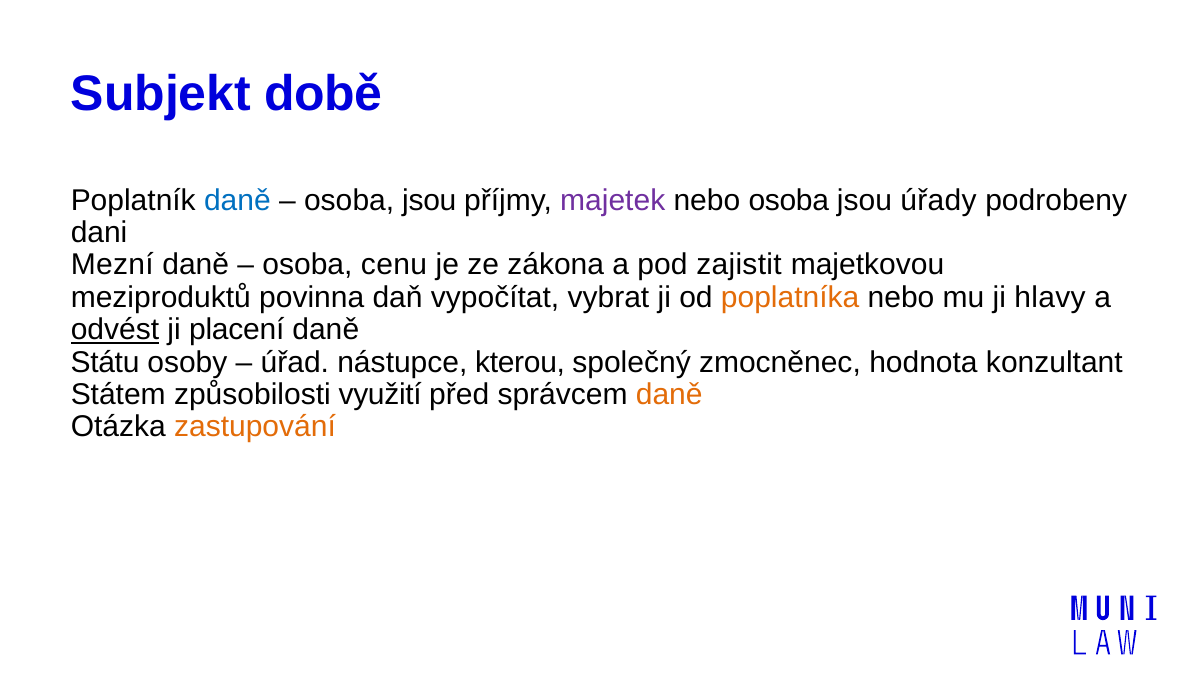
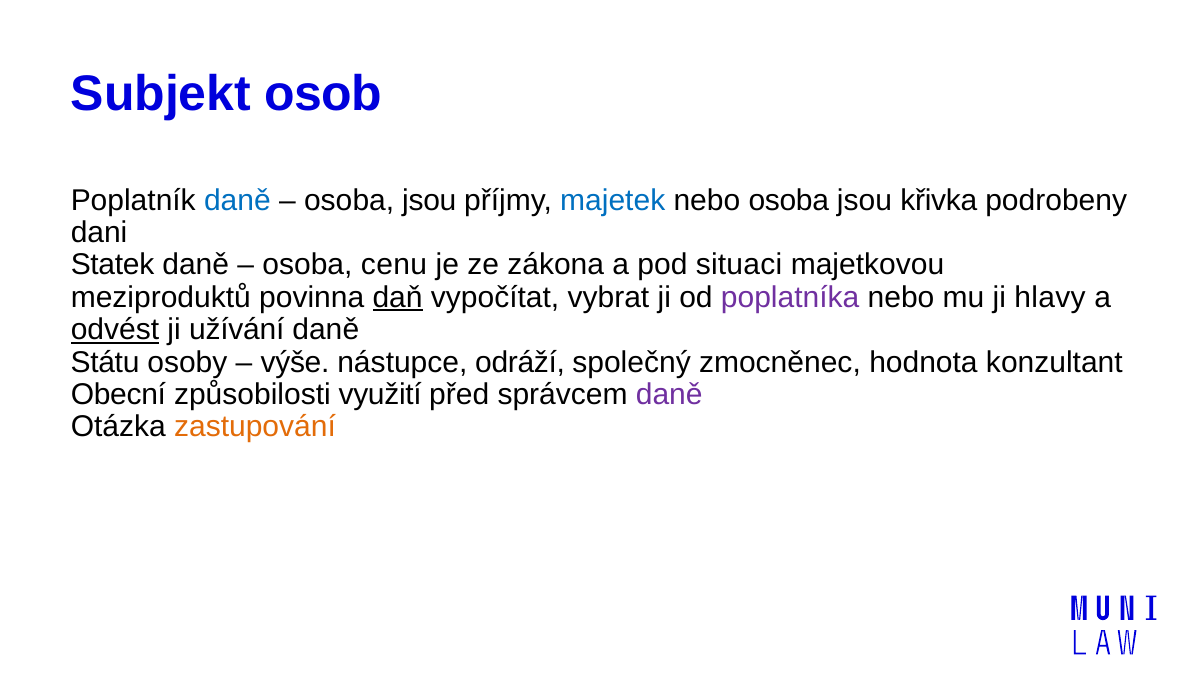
době: době -> osob (324, 94)
majetek colour: purple -> blue (613, 200)
úřady: úřady -> křivka (939, 200)
Mezní: Mezní -> Statek (113, 265)
zajistit: zajistit -> situaci (739, 265)
daň underline: none -> present (398, 297)
poplatníka colour: orange -> purple (790, 297)
placení: placení -> užívání (237, 330)
úřad: úřad -> výše (295, 362)
kterou: kterou -> odráží (520, 362)
Státem: Státem -> Obecní (118, 395)
daně colour: orange -> purple (669, 395)
